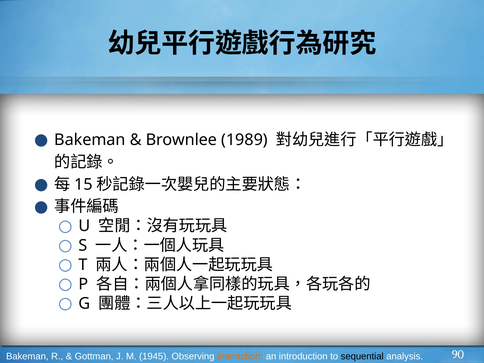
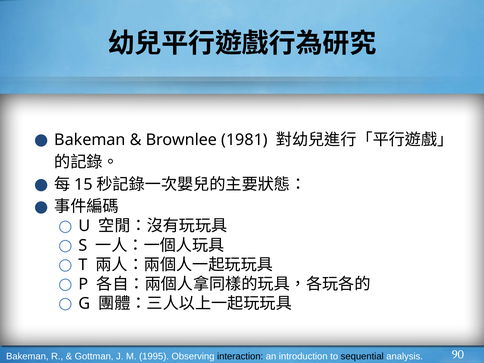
1989: 1989 -> 1981 (245, 140)
1945: 1945 -> 1995 (154, 356)
interaction colour: orange -> black (240, 356)
